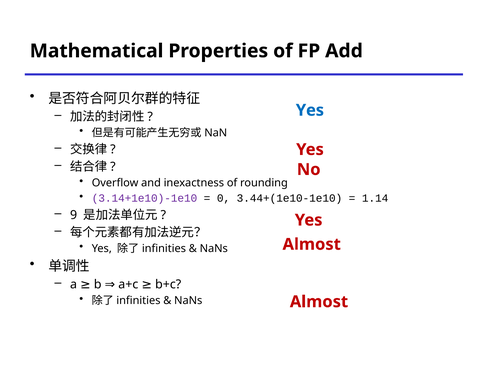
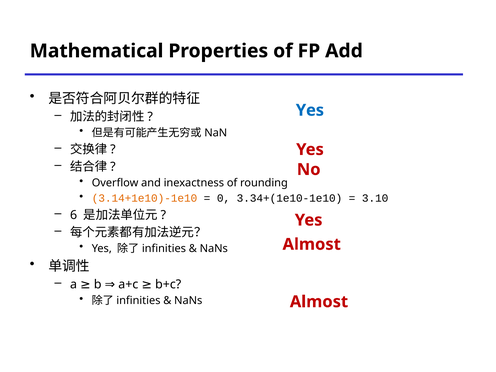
3.14+1e10)-1e10 colour: purple -> orange (144, 198)
3.44+(1e10-1e10: 3.44+(1e10-1e10 -> 3.34+(1e10-1e10 (289, 198)
1.14: 1.14 -> 3.10 (375, 198)
9: 9 -> 6 (74, 215)
